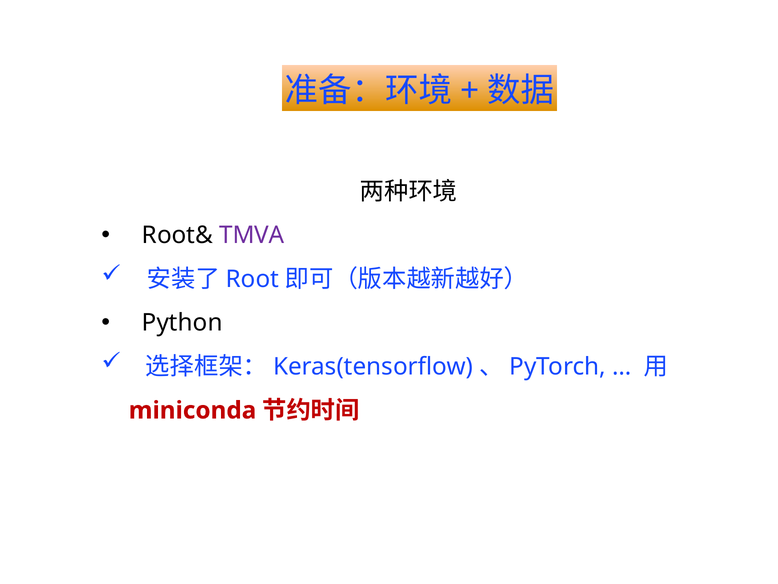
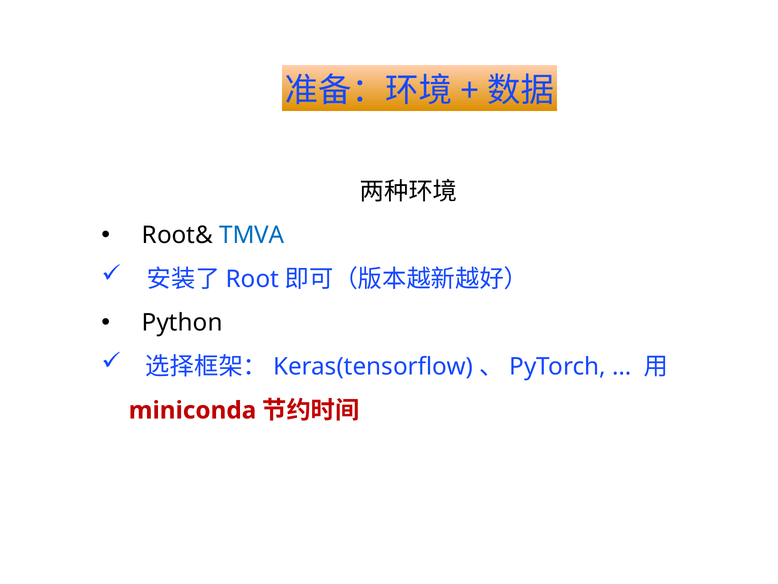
TMVA colour: purple -> blue (252, 235)
